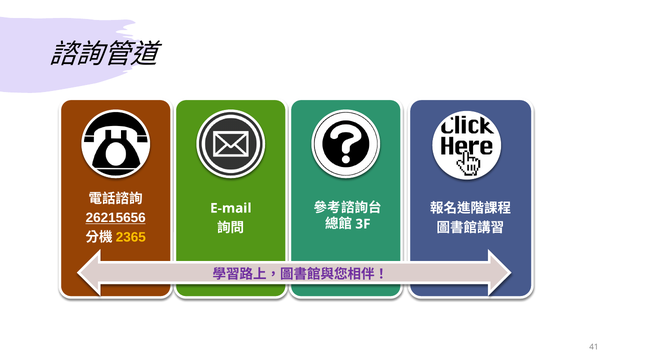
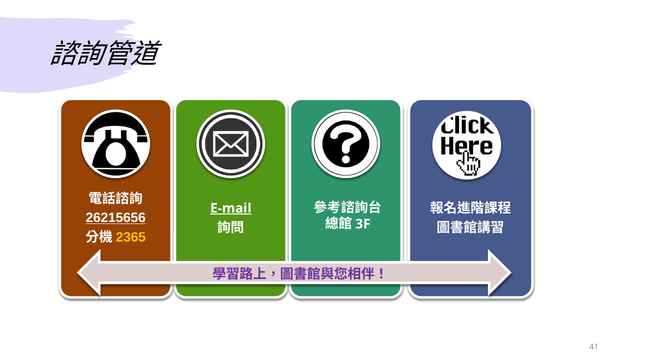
E-mail underline: none -> present (231, 209)
